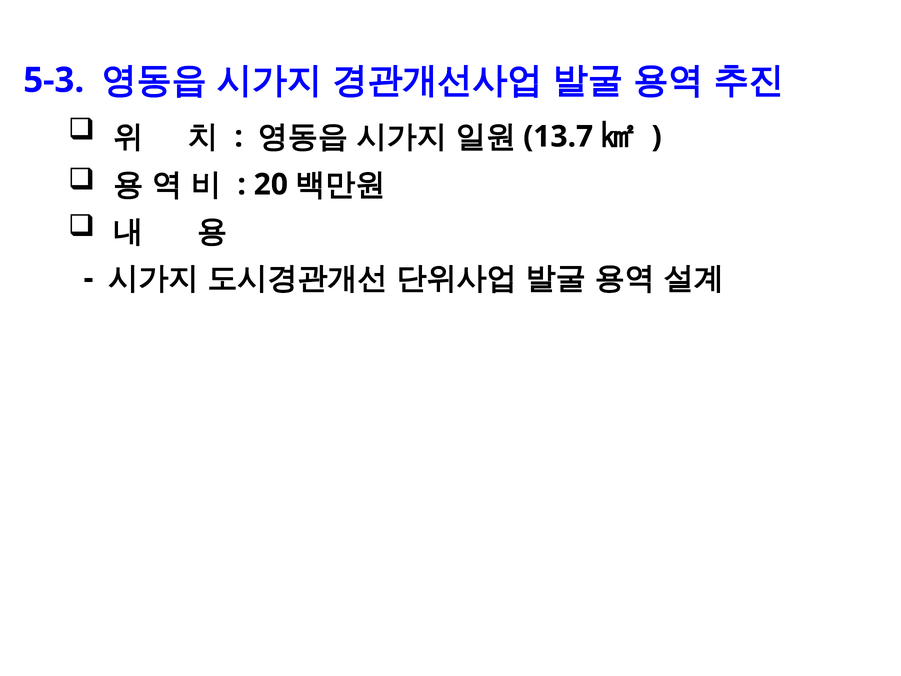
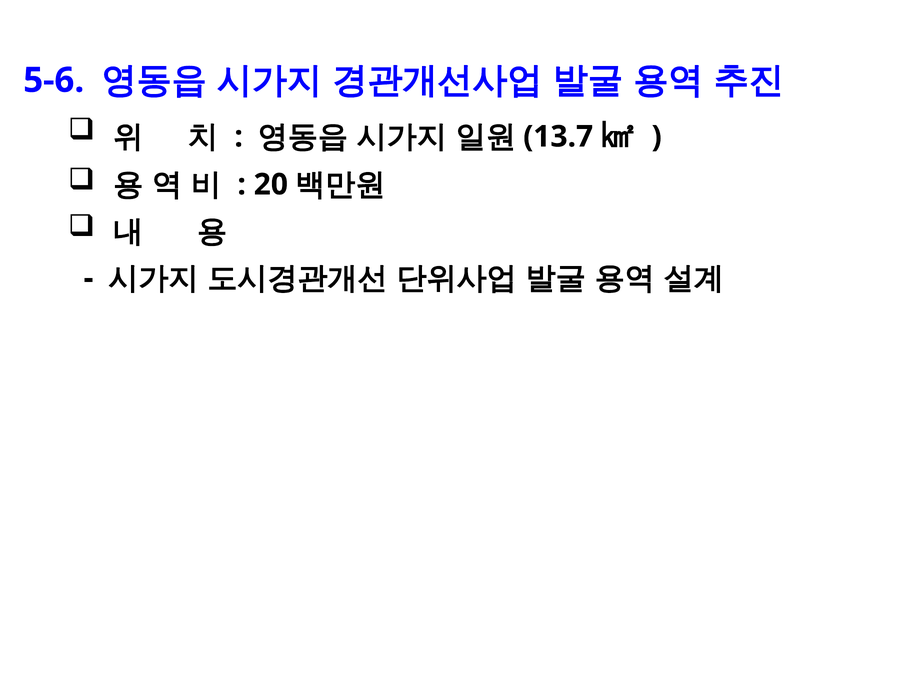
5-3: 5-3 -> 5-6 (54, 80)
